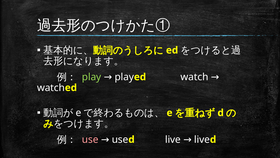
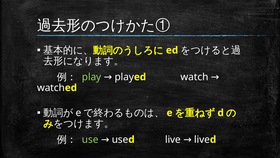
use colour: pink -> light green (90, 139)
